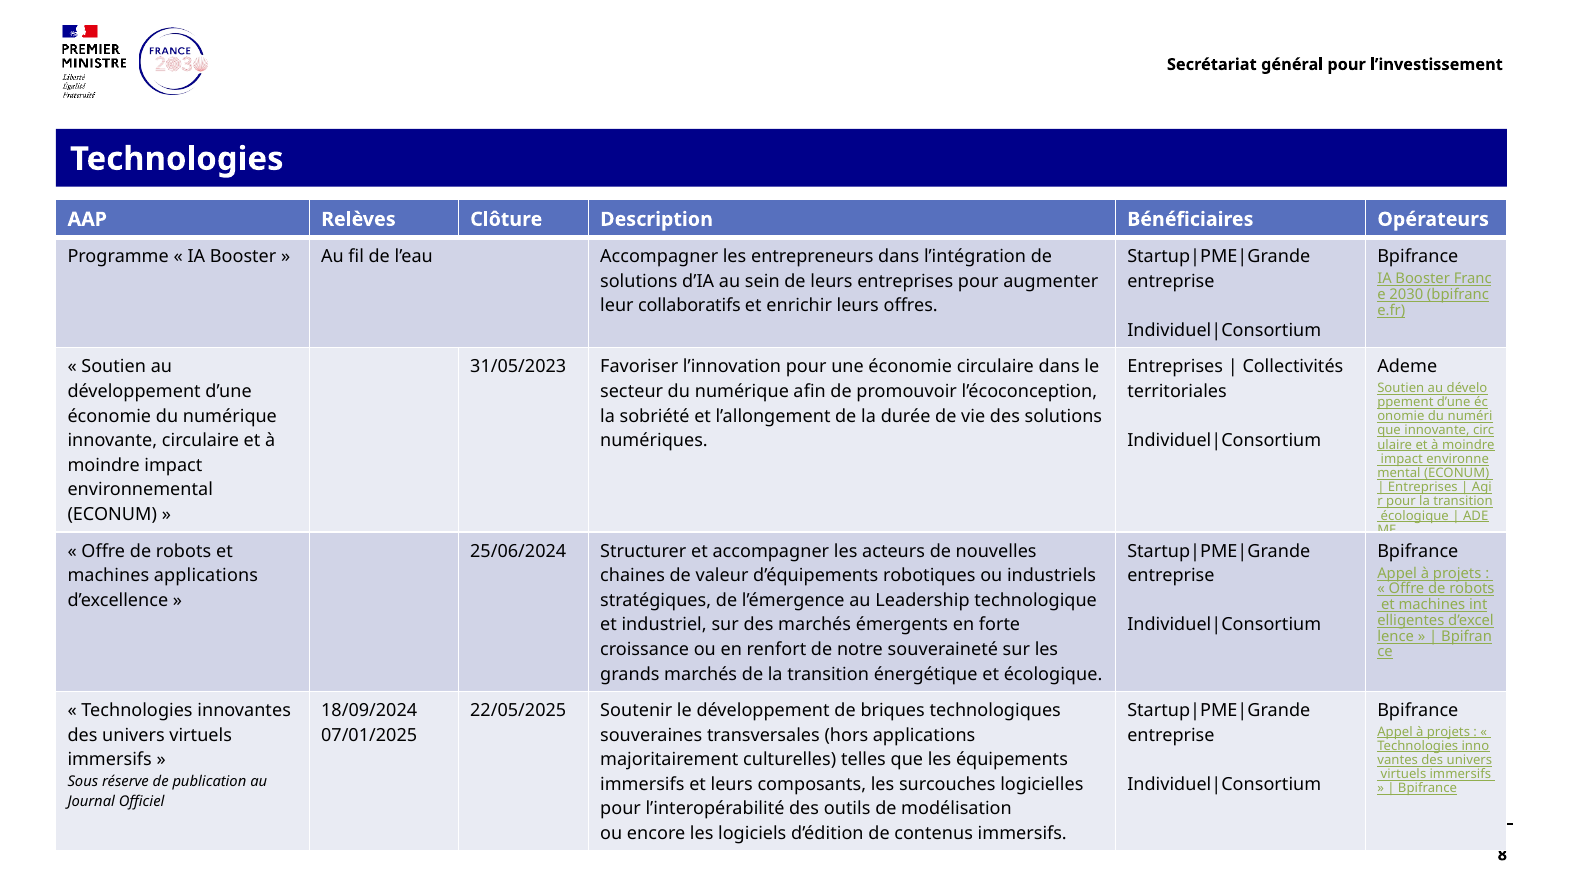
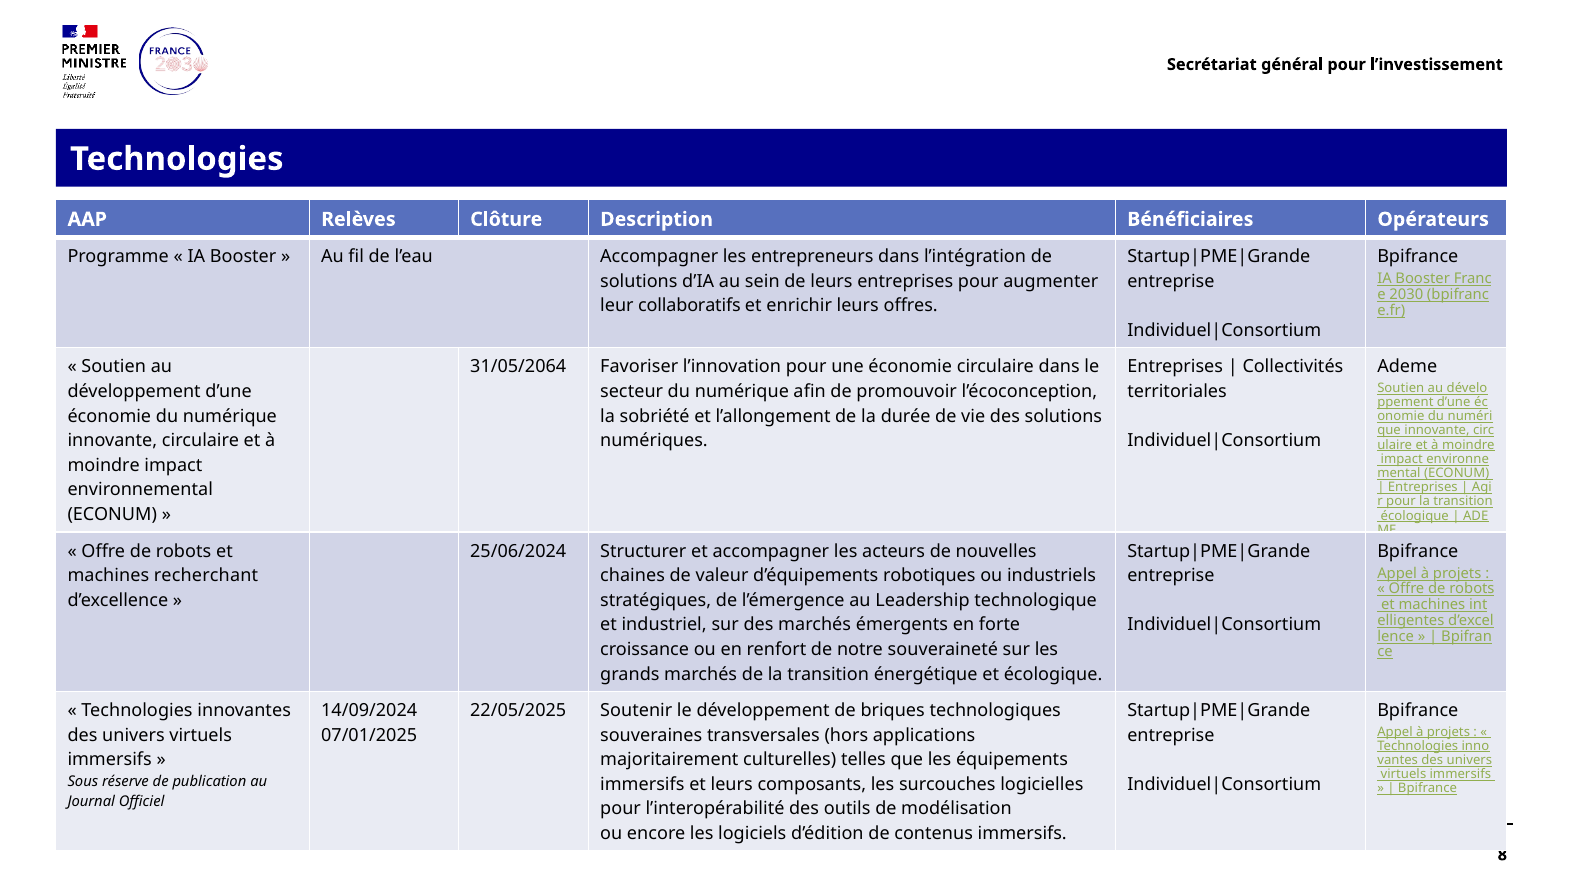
31/05/2023: 31/05/2023 -> 31/05/2064 (518, 367)
machines applications: applications -> recherchant (206, 576)
18/09/2024: 18/09/2024 -> 14/09/2024 (369, 711)
